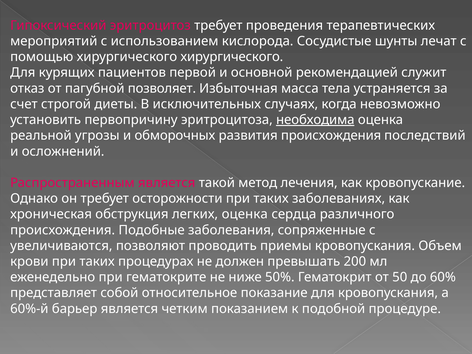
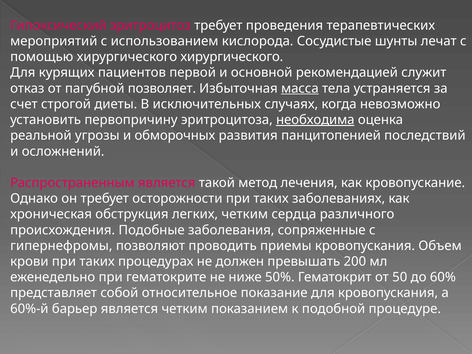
масса underline: none -> present (300, 88)
развития происхождения: происхождения -> панцитопенией (331, 136)
легких оценка: оценка -> четким (245, 214)
увеличиваются: увеличиваются -> гипернефромы (61, 246)
